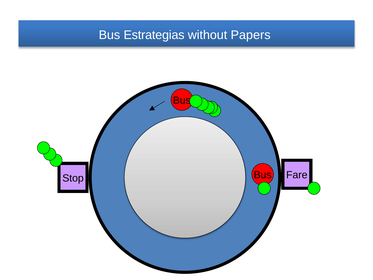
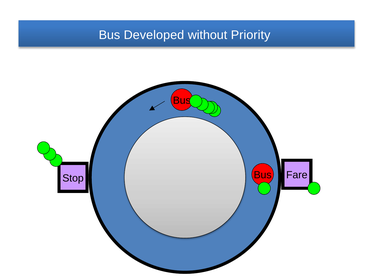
Estrategias: Estrategias -> Developed (154, 35)
Papers: Papers -> Priority (251, 35)
